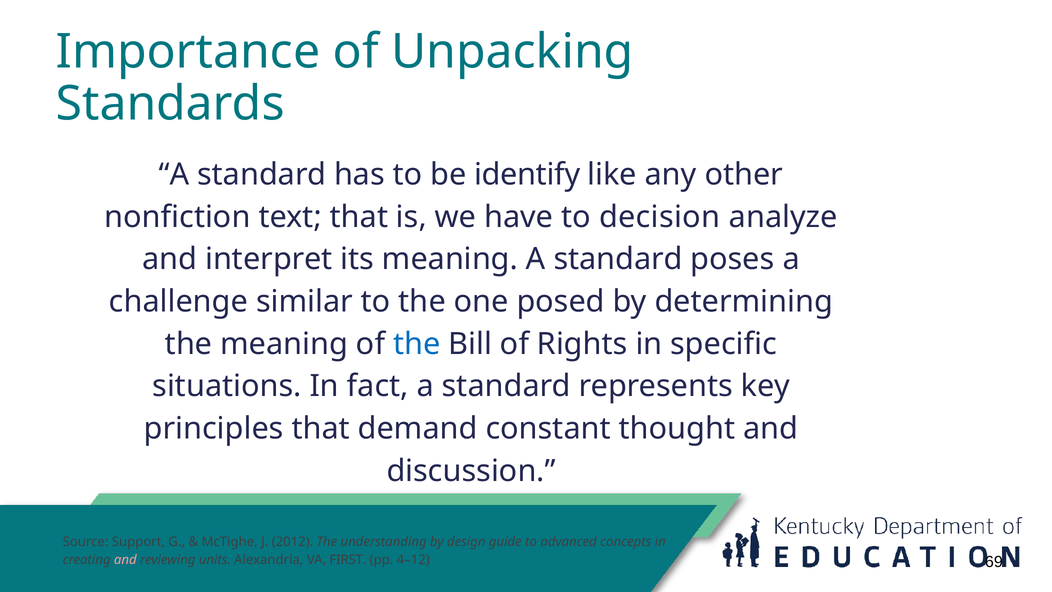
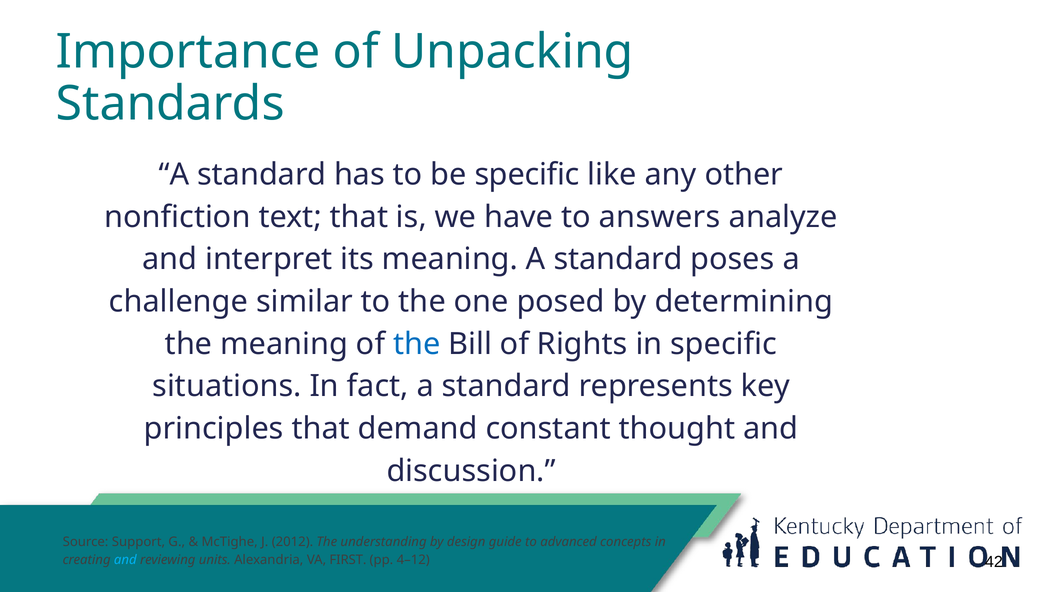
be identify: identify -> specific (527, 175)
decision: decision -> answers (660, 217)
and colour: pink -> light blue (125, 560)
69: 69 -> 42 (994, 562)
